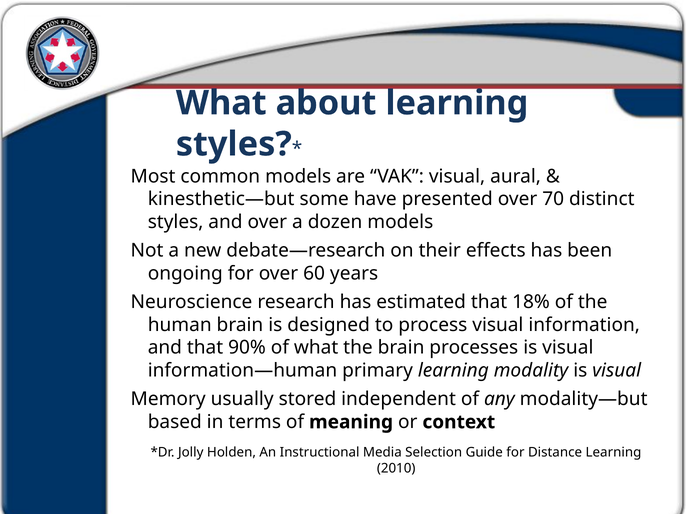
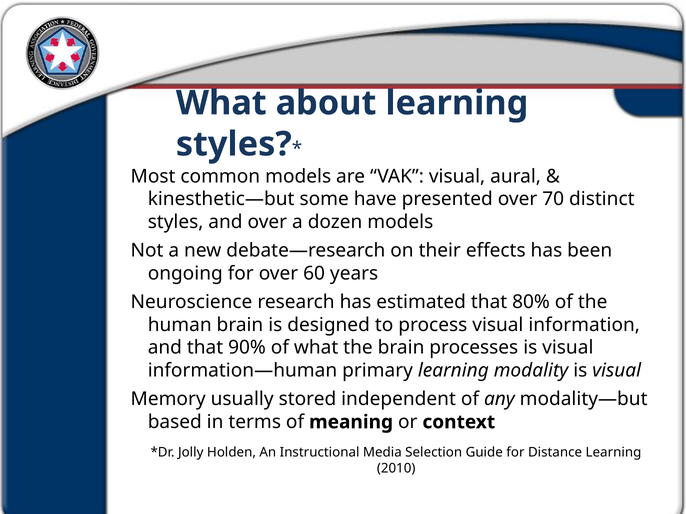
18%: 18% -> 80% (531, 302)
